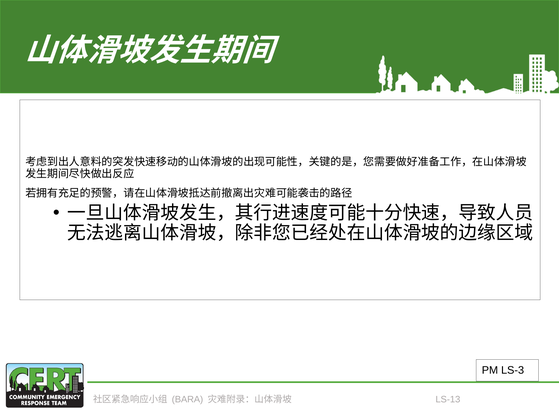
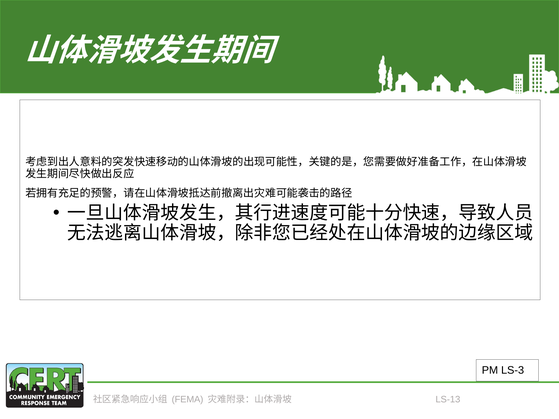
BARA: BARA -> FEMA (188, 400)
